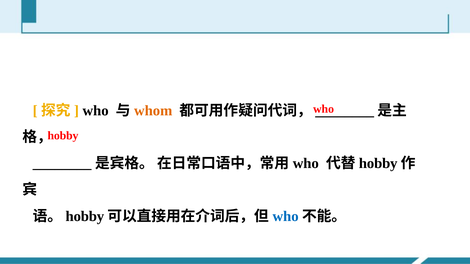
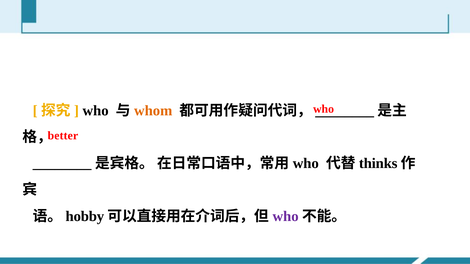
hobby: hobby -> better (63, 136)
hobby: hobby -> thinks (378, 164)
who colour: blue -> purple (286, 216)
